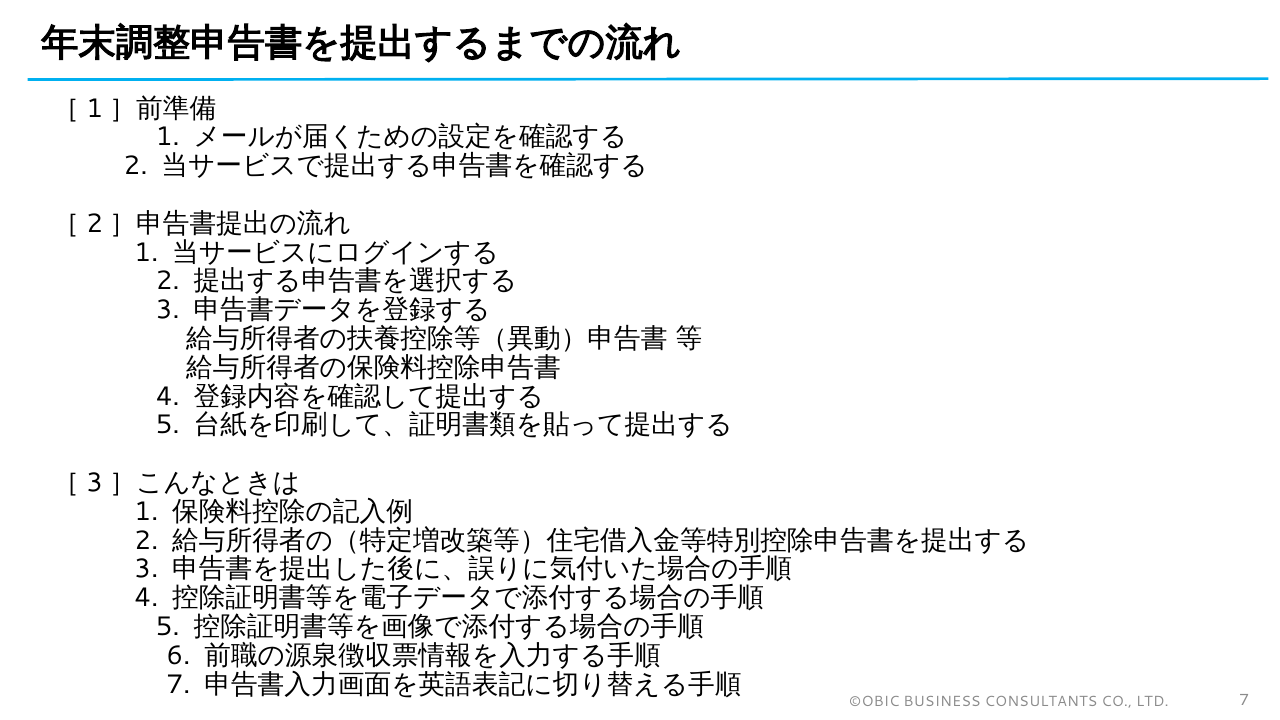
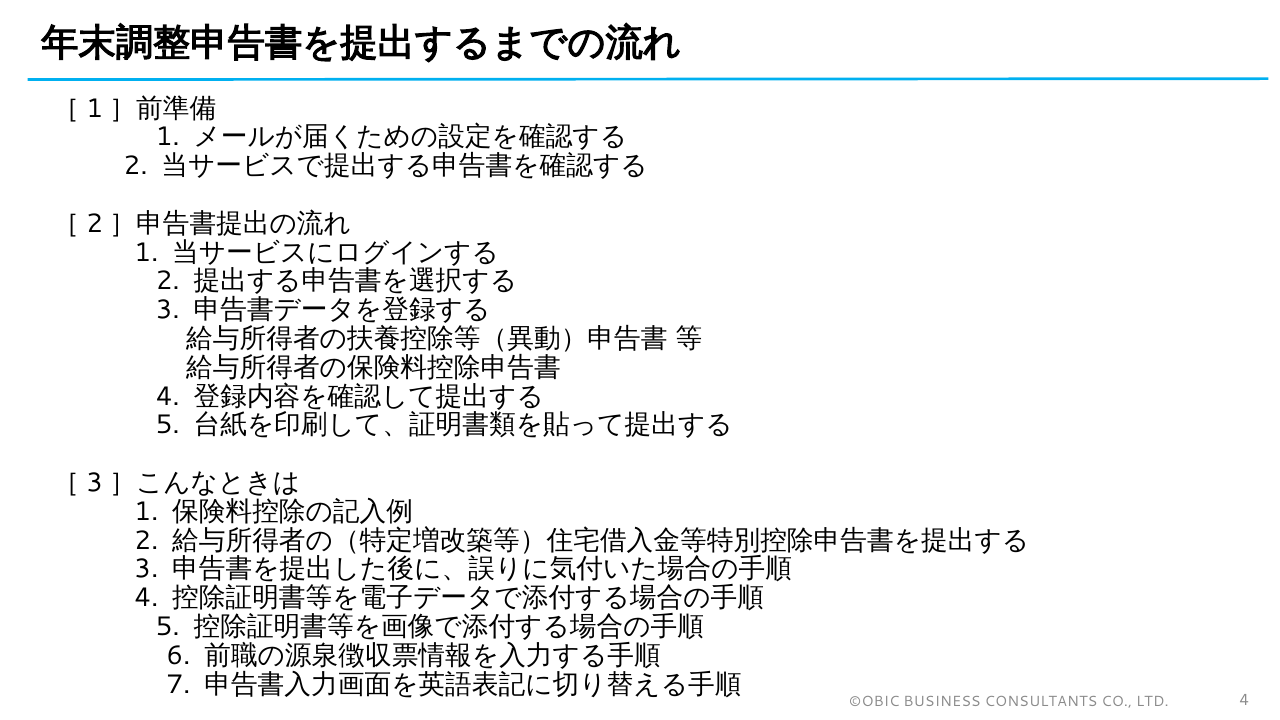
LTD 7: 7 -> 4 (1244, 700)
